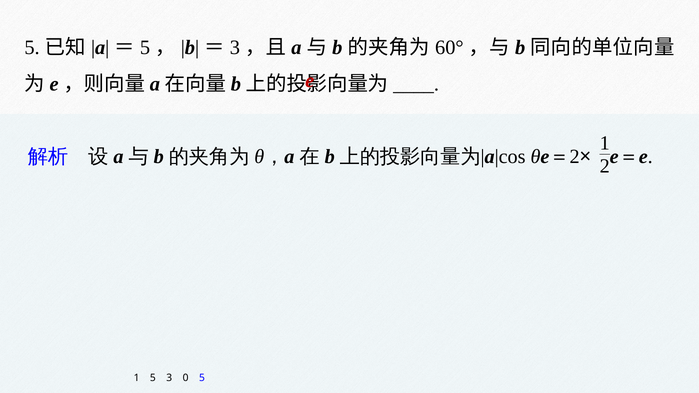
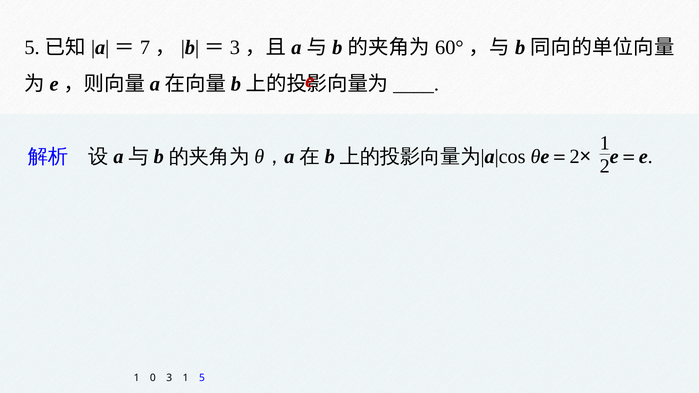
5: 5 -> 7 (145, 48)
1 5: 5 -> 0 (153, 378)
3 0: 0 -> 1 (186, 378)
